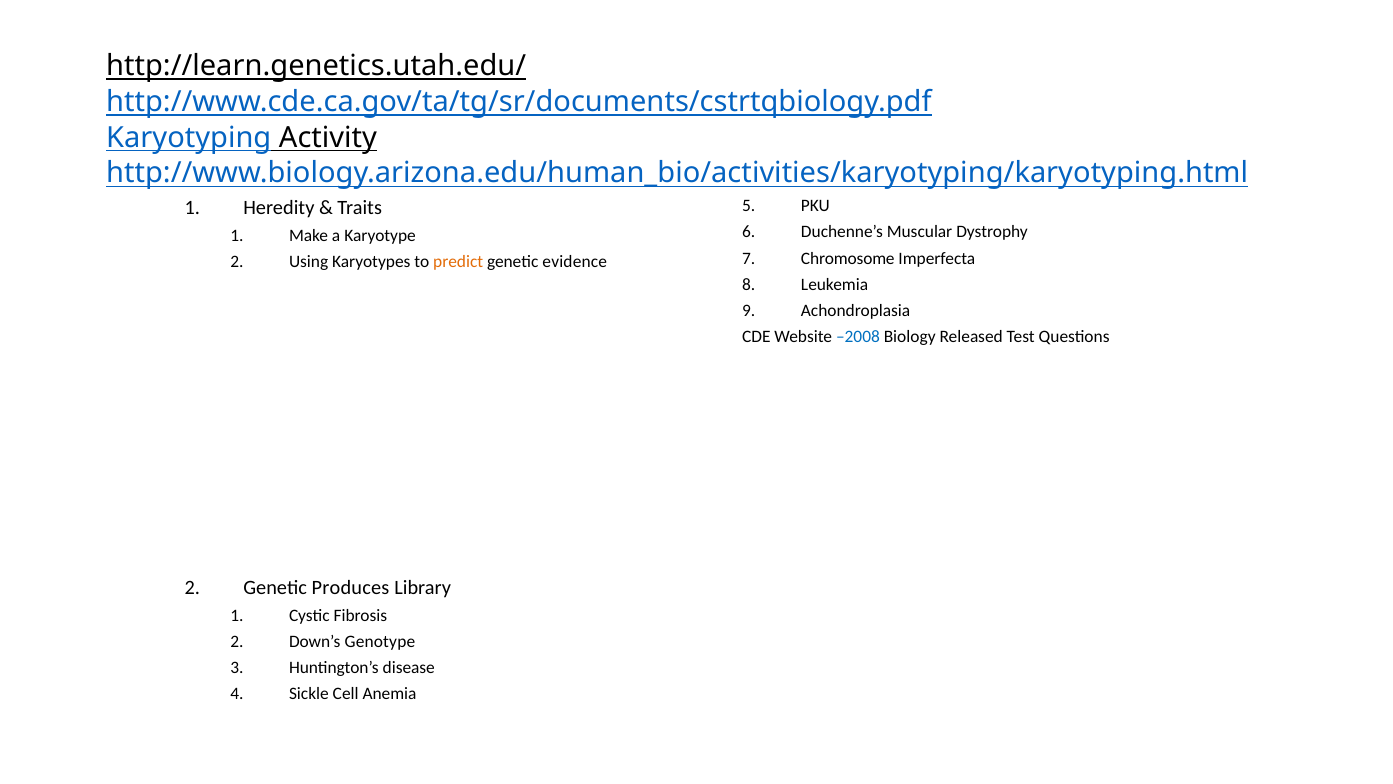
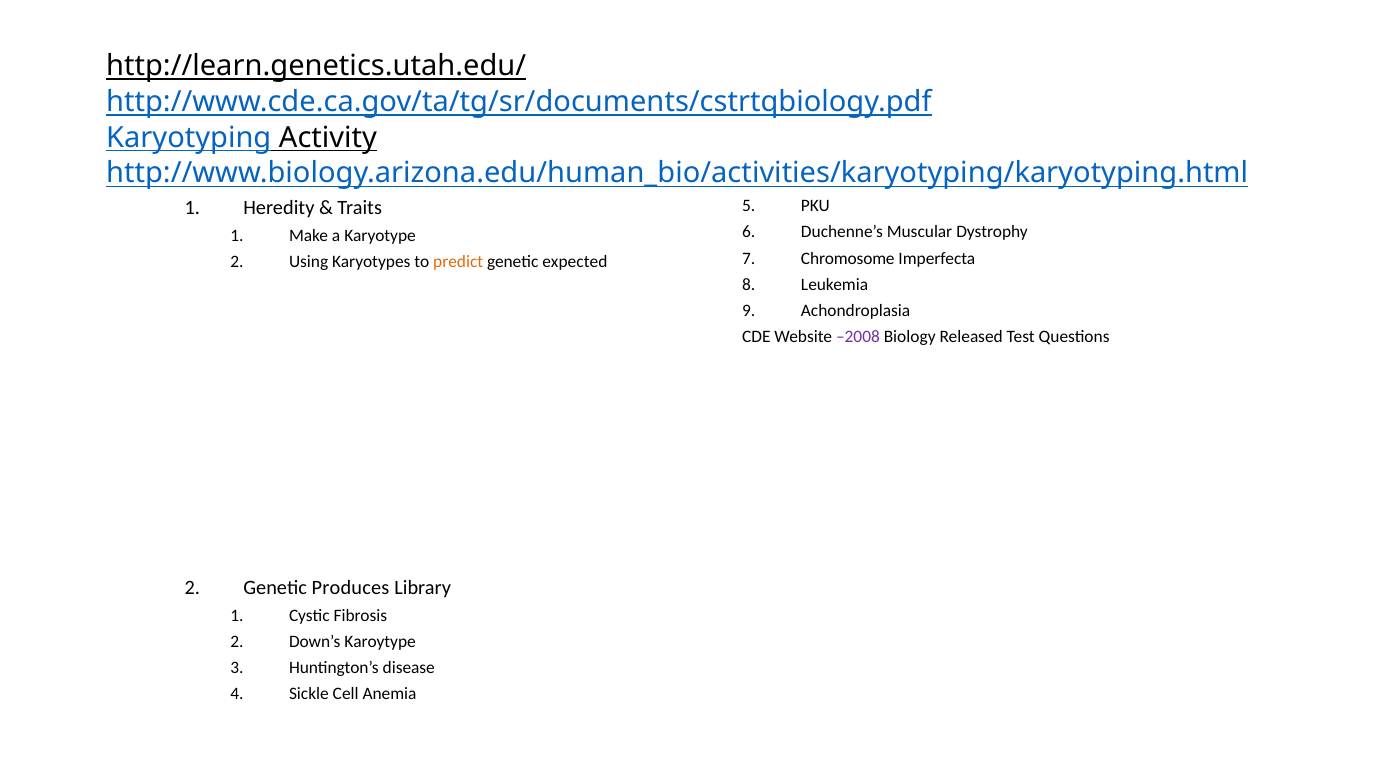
evidence: evidence -> expected (575, 261)
–2008 colour: blue -> purple (858, 336)
Genotype: Genotype -> Karoytype (380, 641)
